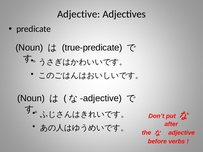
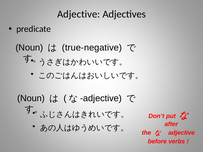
true-predicate: true-predicate -> true-negative (92, 48)
